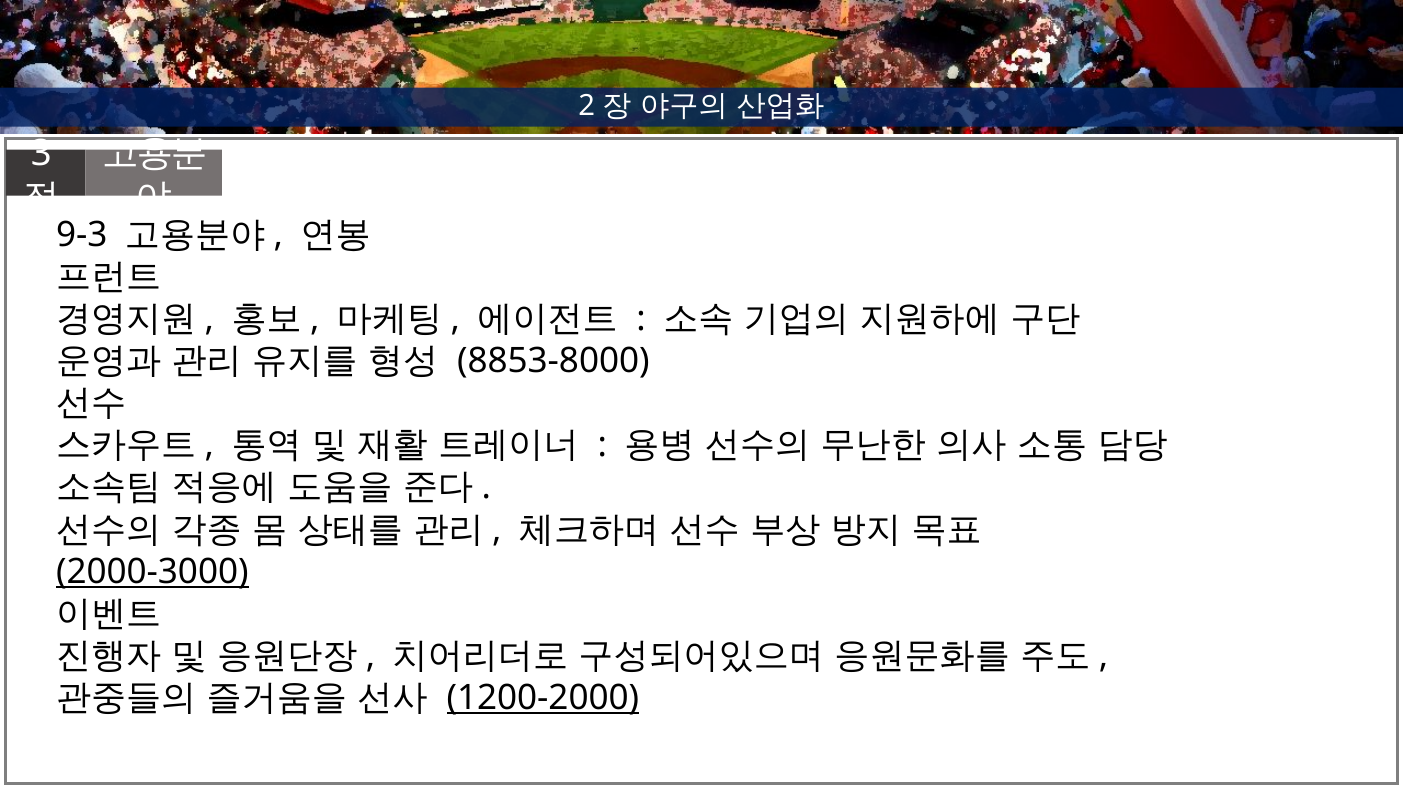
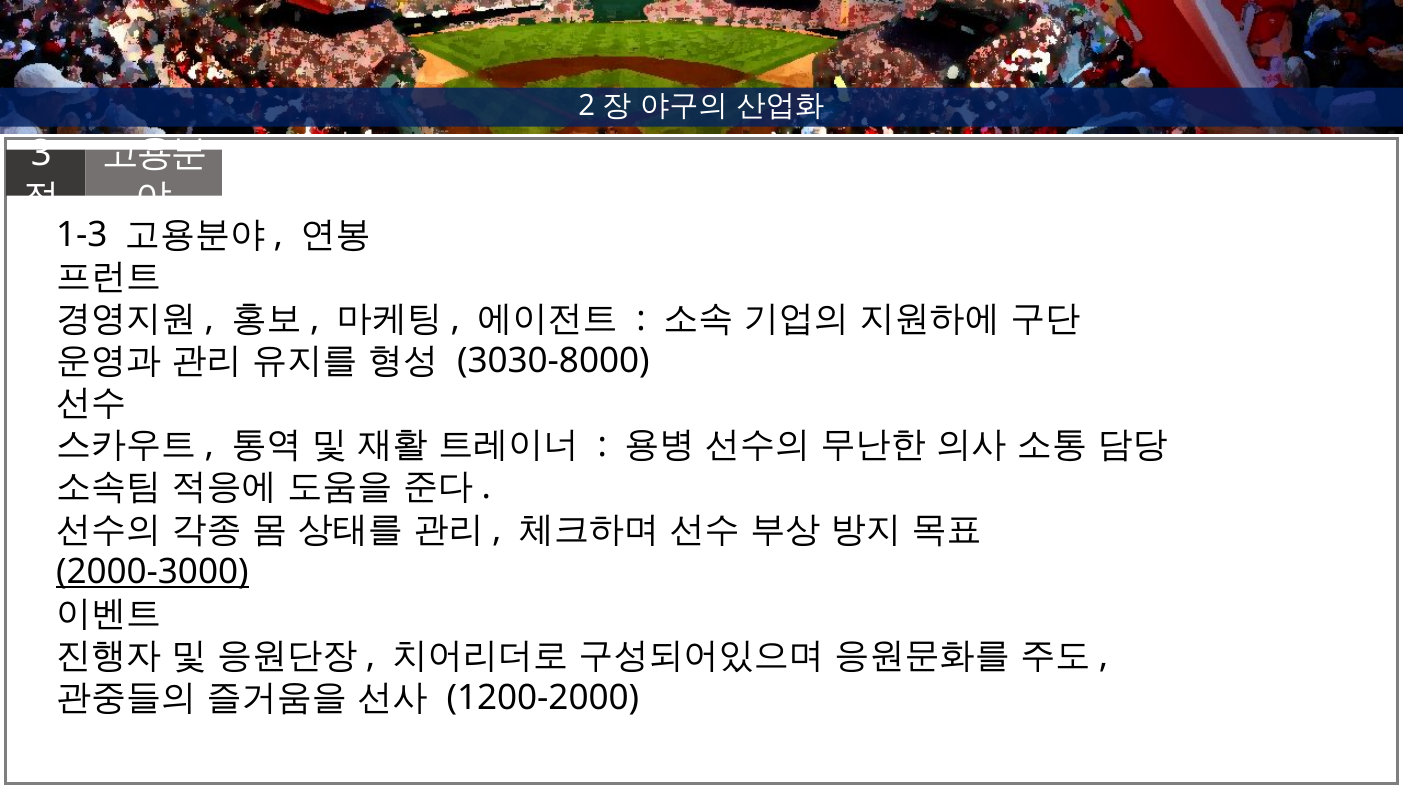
9-3: 9-3 -> 1-3 (82, 235)
8853-8000: 8853-8000 -> 3030-8000 (553, 361)
1200-2000 underline: present -> none (543, 698)
